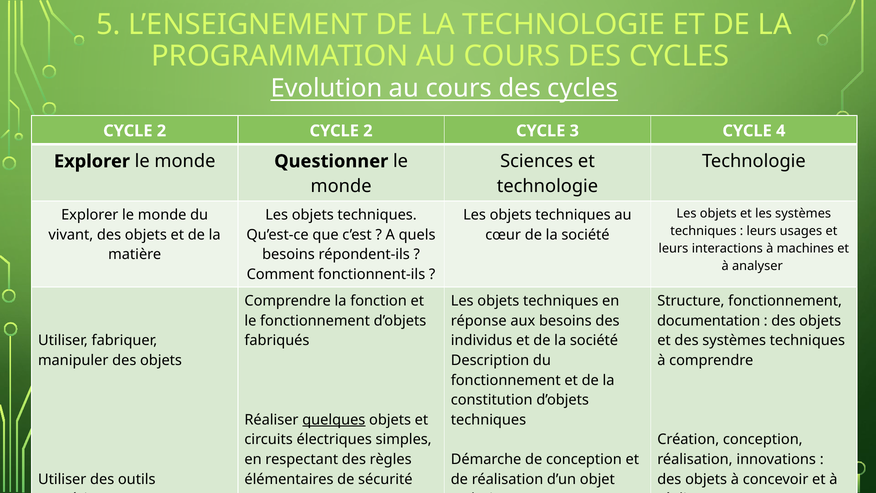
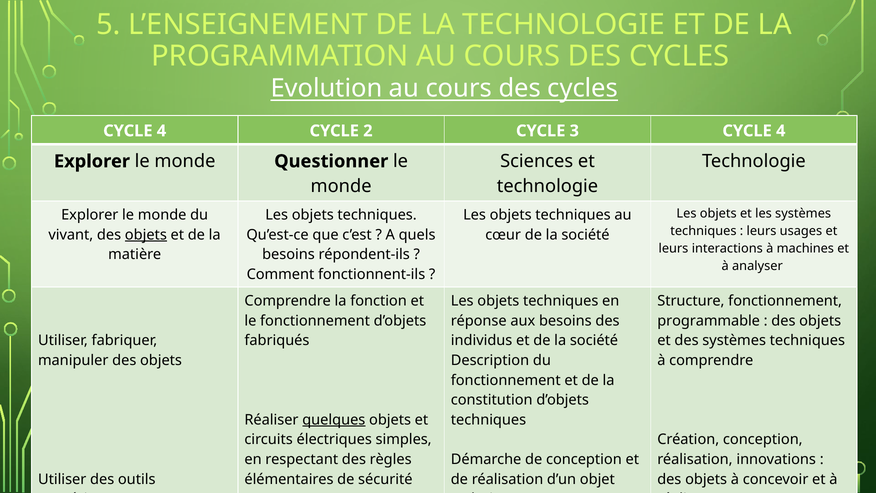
2: 2 -> 4 (161, 131)
objets underline: none -> present (146, 235)
documentation: documentation -> programmable (709, 321)
